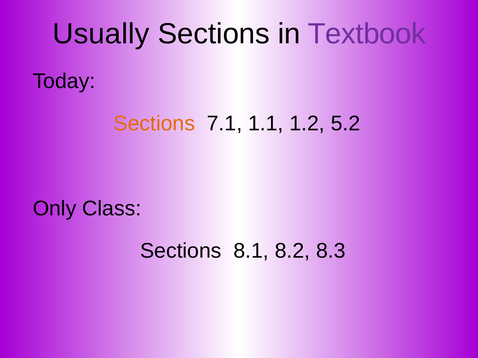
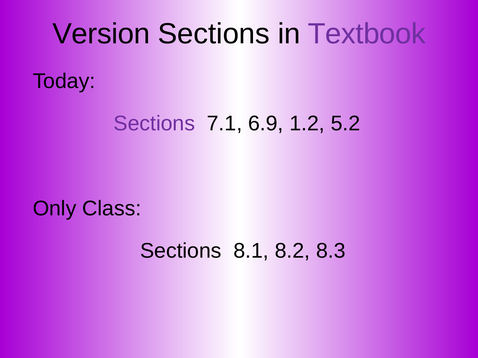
Usually: Usually -> Version (101, 34)
Sections colour: orange -> purple (154, 124)
1.1: 1.1 -> 6.9 (266, 124)
